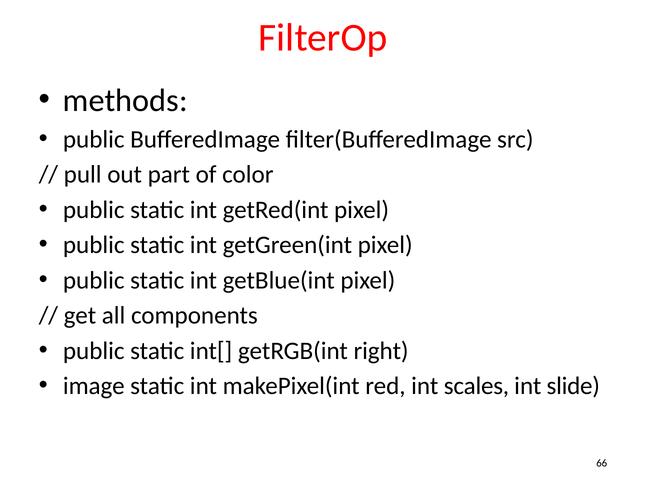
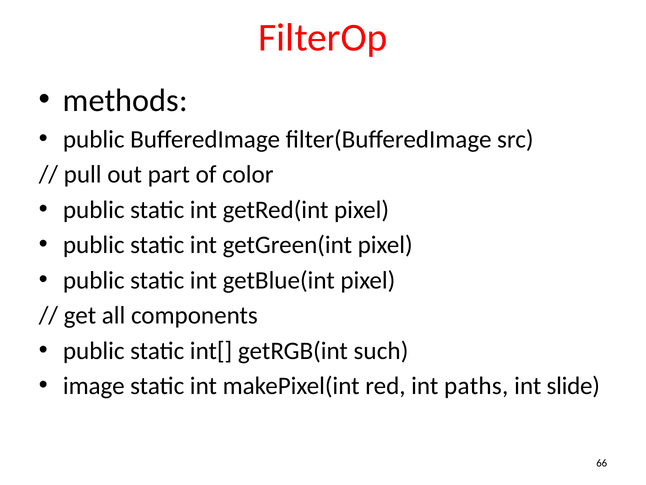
right: right -> such (381, 350)
scales: scales -> paths (476, 386)
